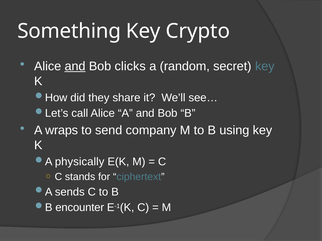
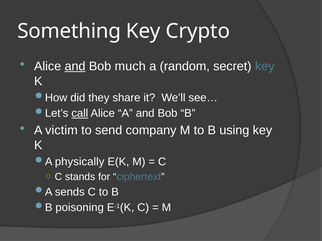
clicks: clicks -> much (130, 66)
call underline: none -> present (80, 114)
wraps: wraps -> victim (61, 131)
encounter: encounter -> poisoning (80, 208)
